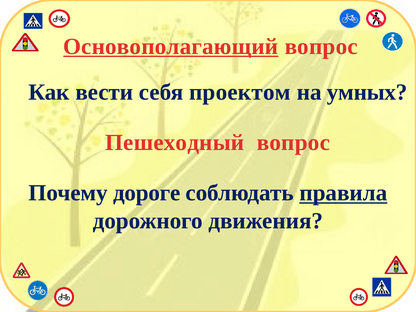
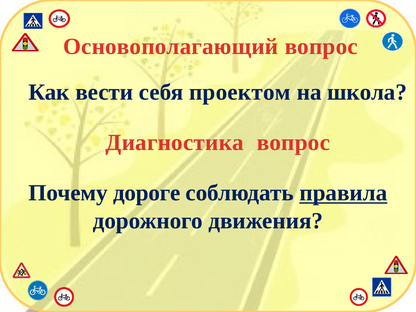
Основополагающий underline: present -> none (171, 46)
умных: умных -> школа (367, 92)
Пешеходный: Пешеходный -> Диагностика (175, 143)
